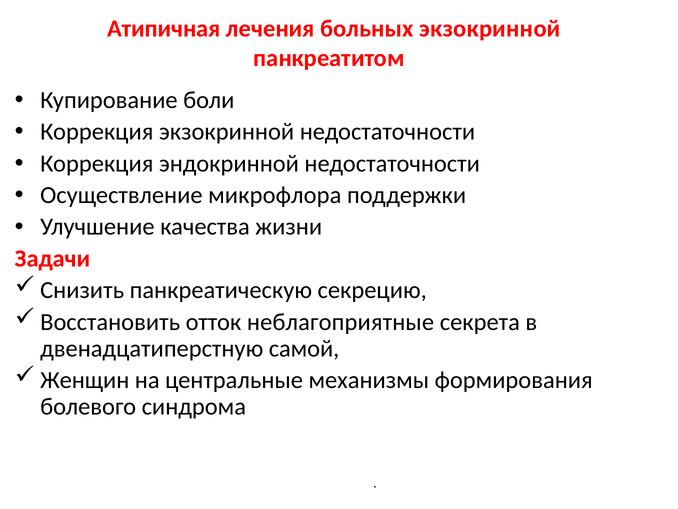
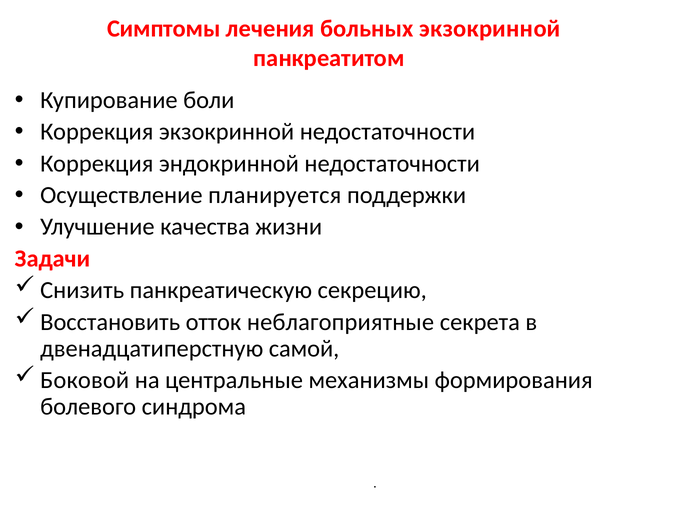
Атипичная: Атипичная -> Симптомы (164, 29)
микрофлора: микрофлора -> планируется (275, 195)
Женщин: Женщин -> Боковой (85, 380)
